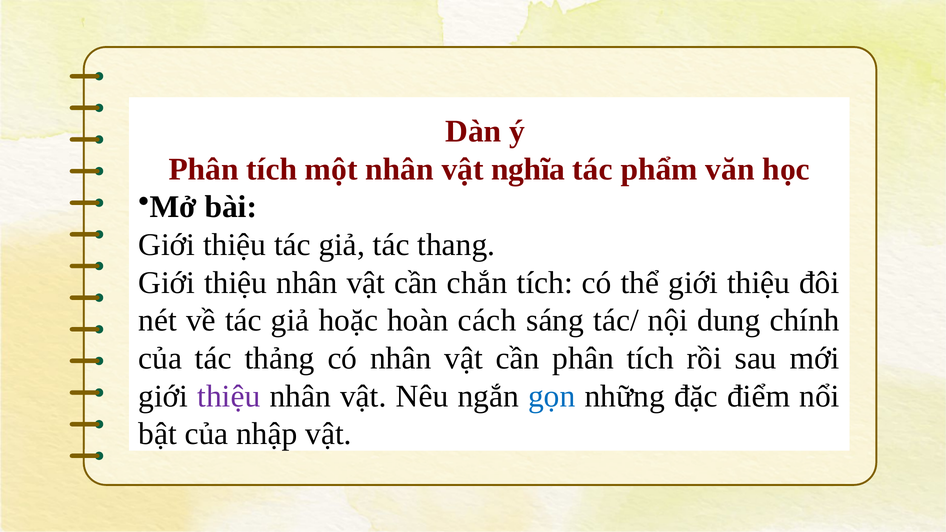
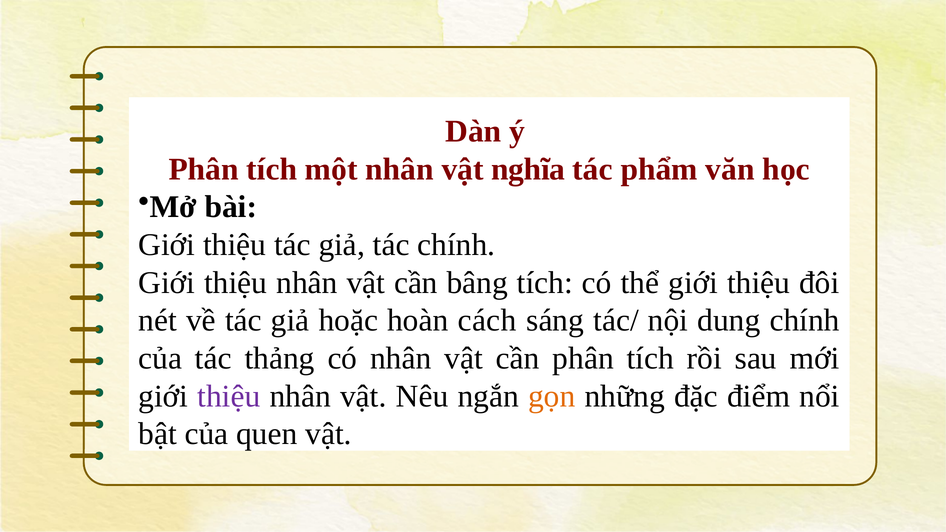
tác thang: thang -> chính (456, 245)
chắn: chắn -> bâng (477, 283)
gọn colour: blue -> orange (552, 396)
nhập: nhập -> quen (267, 434)
